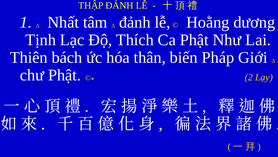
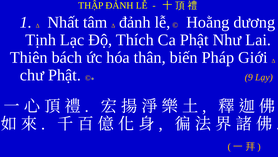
2: 2 -> 9 (249, 77)
